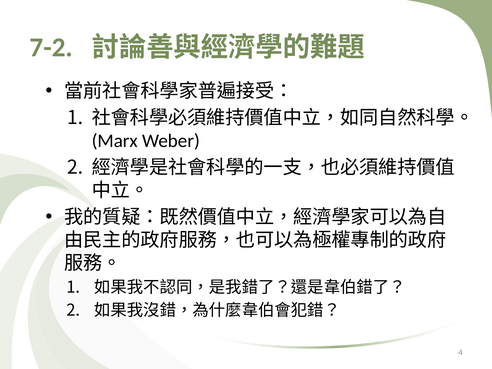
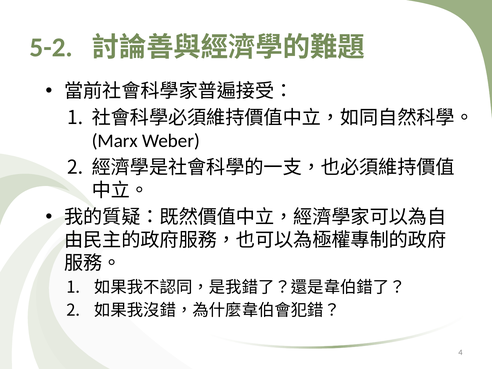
7-2: 7-2 -> 5-2 (51, 47)
